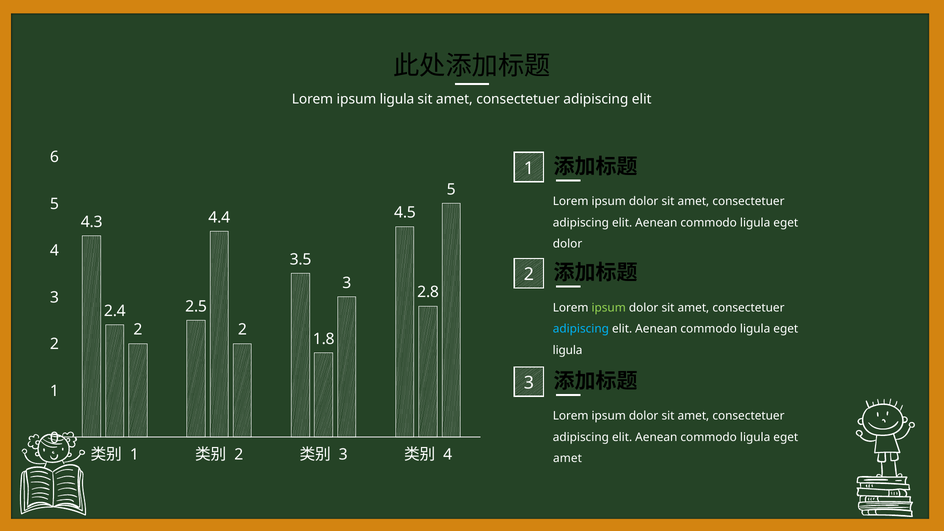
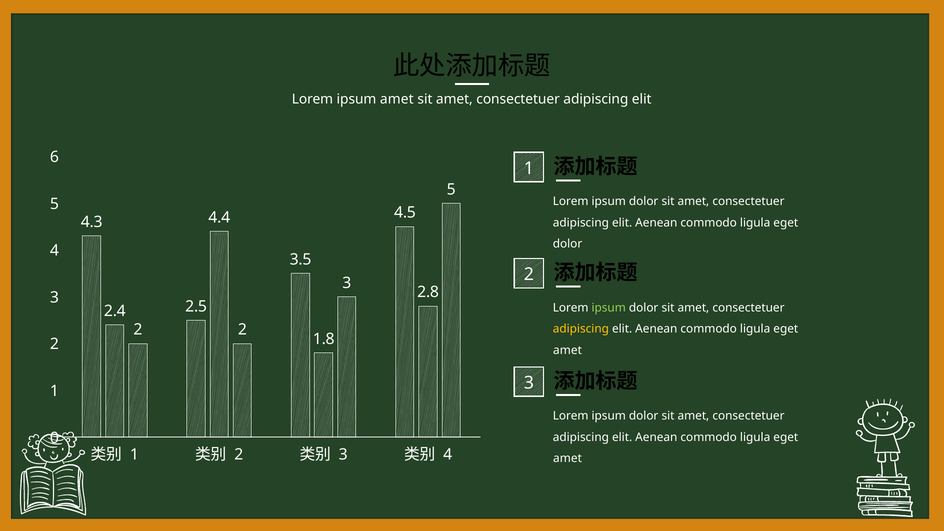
ipsum ligula: ligula -> amet (397, 99)
adipiscing colour: light blue -> yellow (581, 329)
ligula: ligula -> amet (567, 350)
